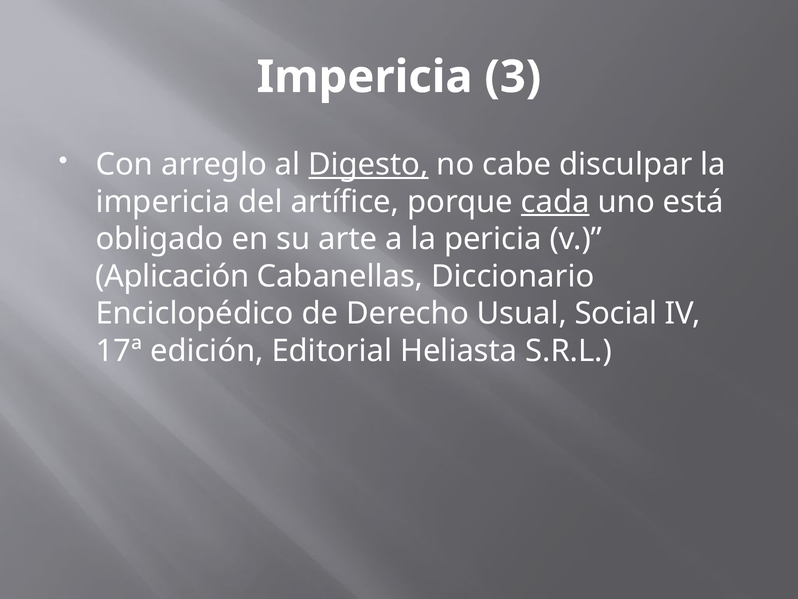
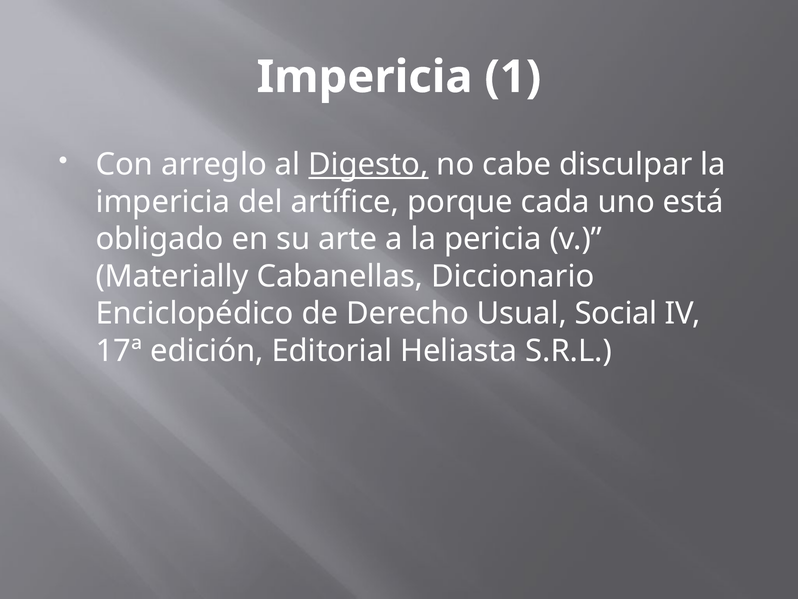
3: 3 -> 1 (513, 77)
cada underline: present -> none (555, 202)
Aplicación: Aplicación -> Materially (172, 276)
